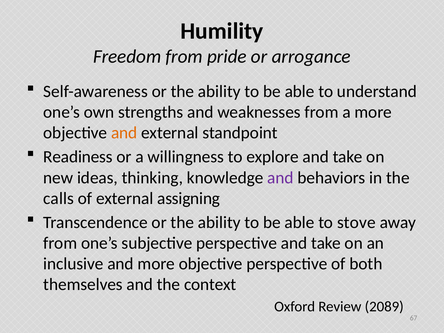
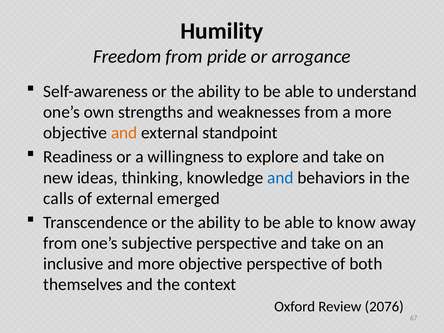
and colour: purple -> blue (280, 178)
assigning: assigning -> emerged (189, 198)
stove: stove -> know (356, 222)
2089: 2089 -> 2076 (384, 307)
